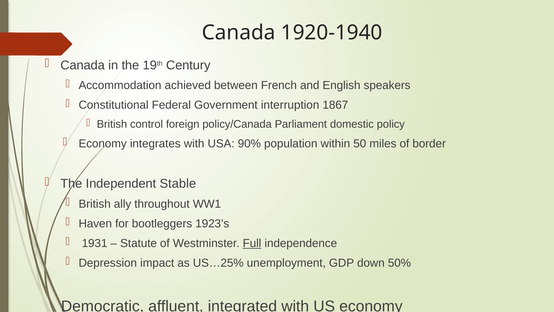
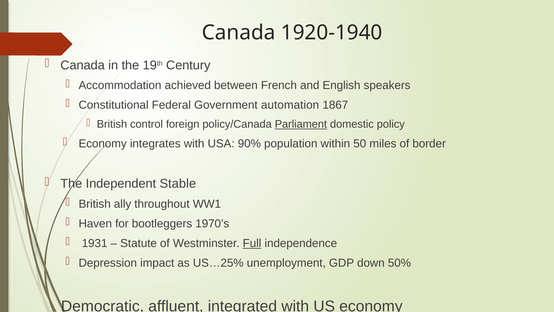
interruption: interruption -> automation (290, 105)
Parliament underline: none -> present (301, 124)
1923’s: 1923’s -> 1970’s (212, 223)
